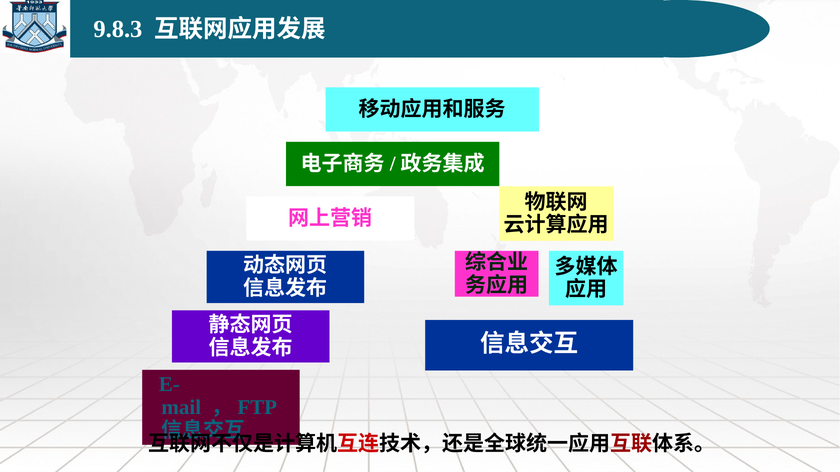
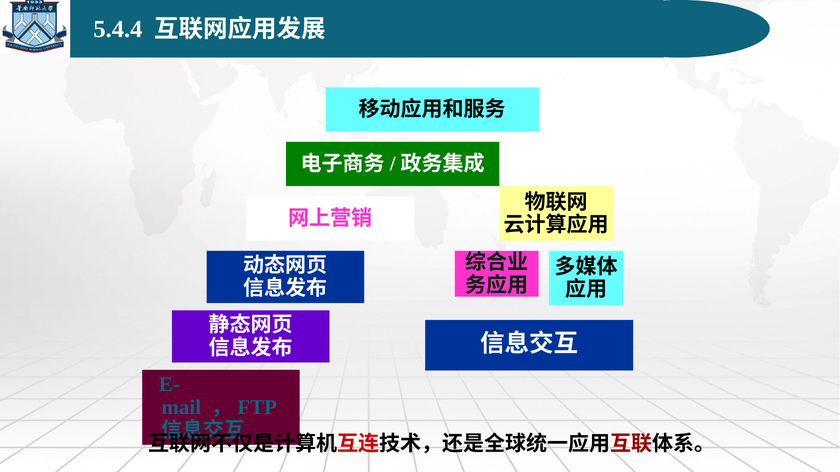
9.8.3: 9.8.3 -> 5.4.4 (118, 29)
